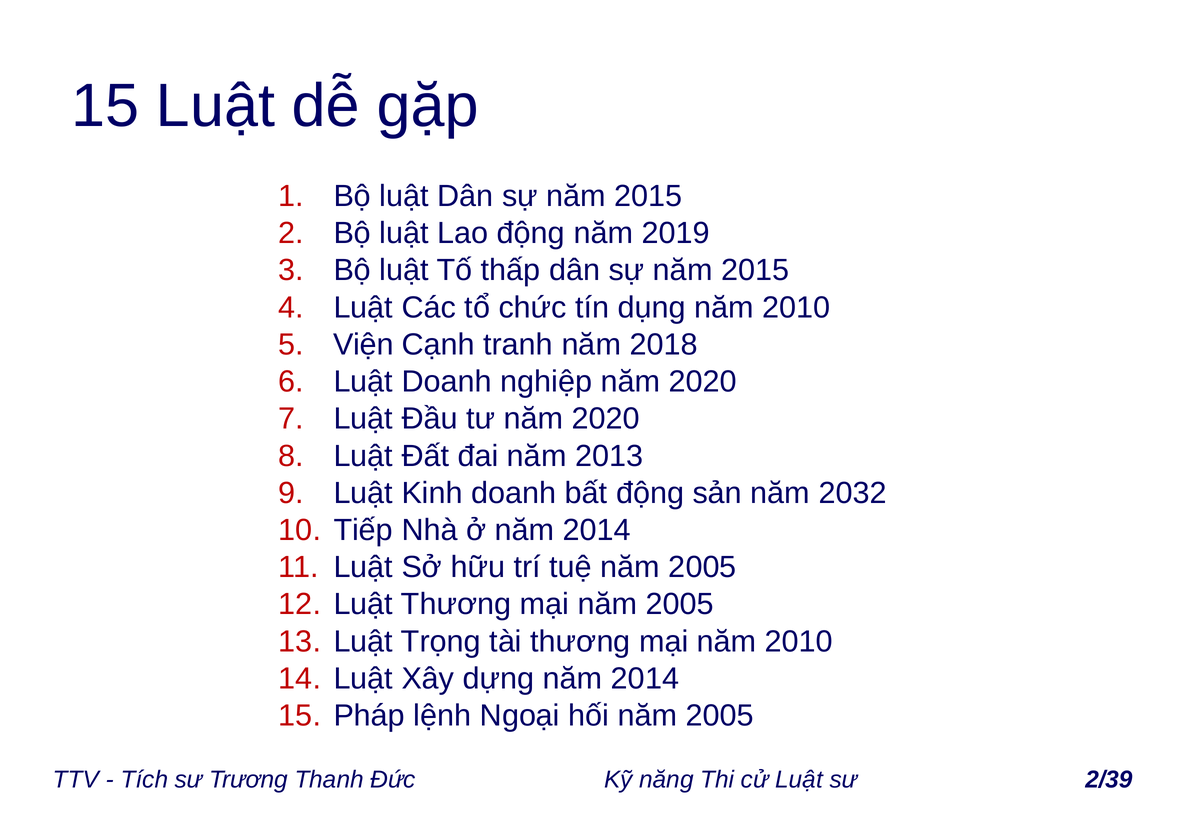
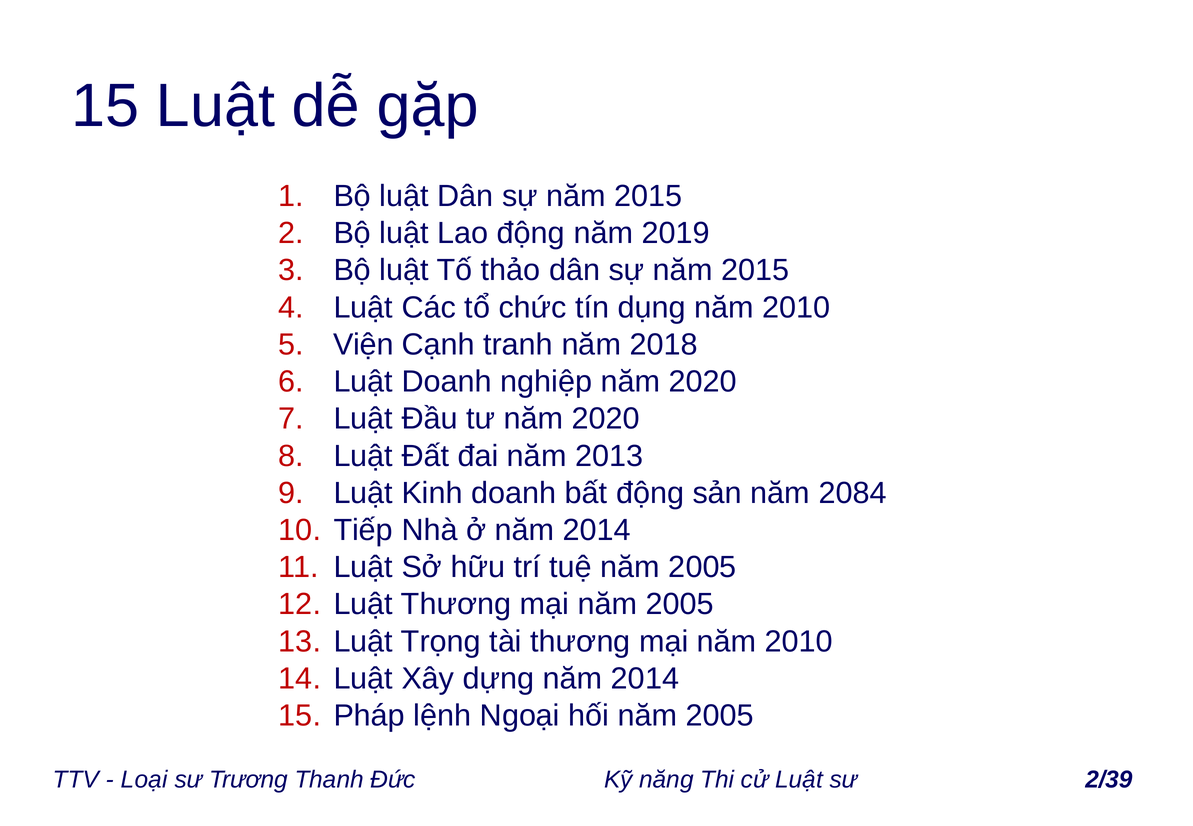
thấp: thấp -> thảo (511, 270)
2032: 2032 -> 2084 (853, 493)
Tích: Tích -> Loại (144, 780)
